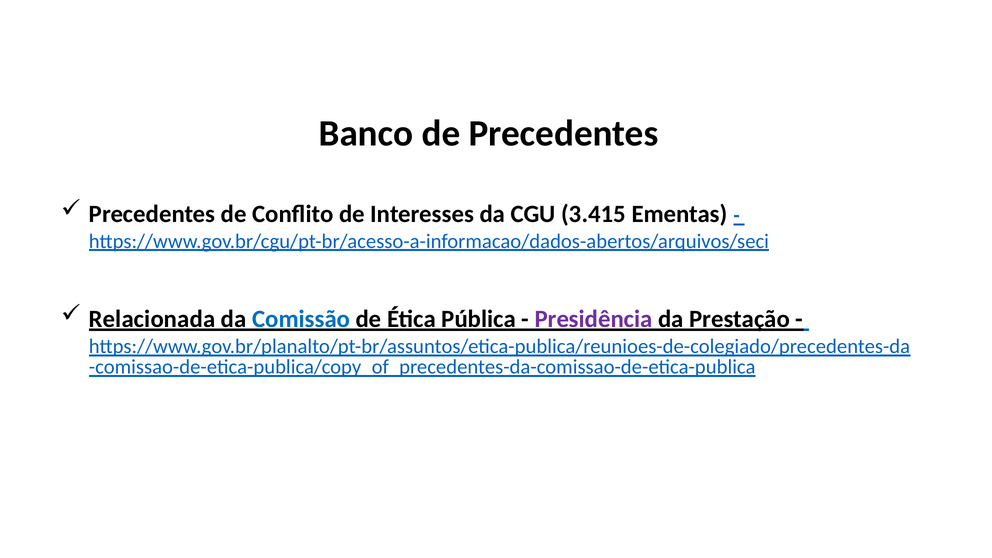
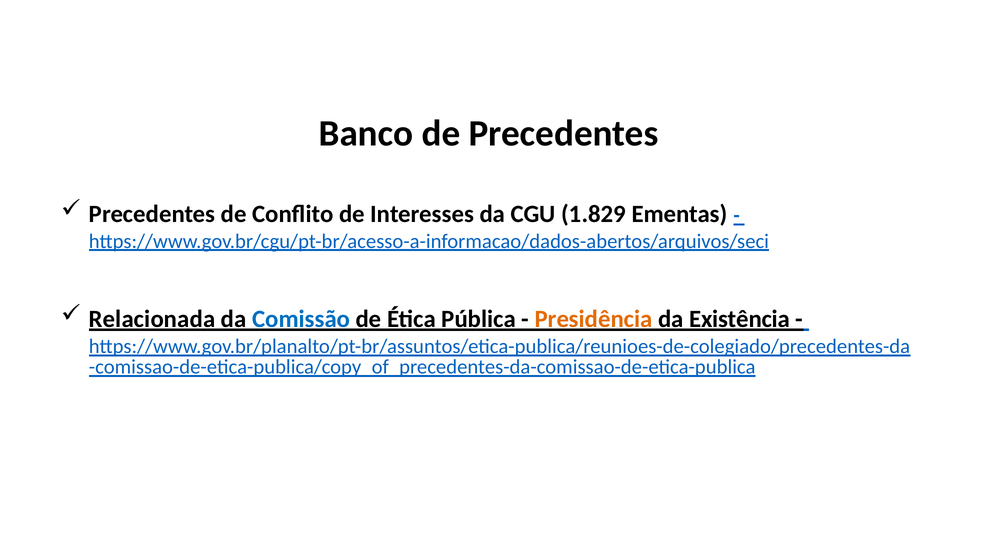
3.415: 3.415 -> 1.829 (594, 214)
Presidência colour: purple -> orange (594, 319)
Prestação: Prestação -> Existência (740, 319)
